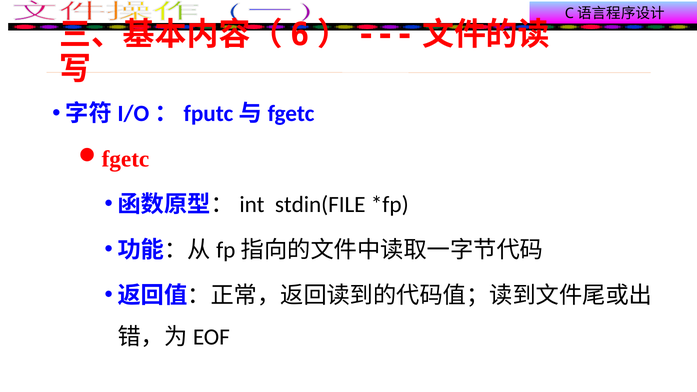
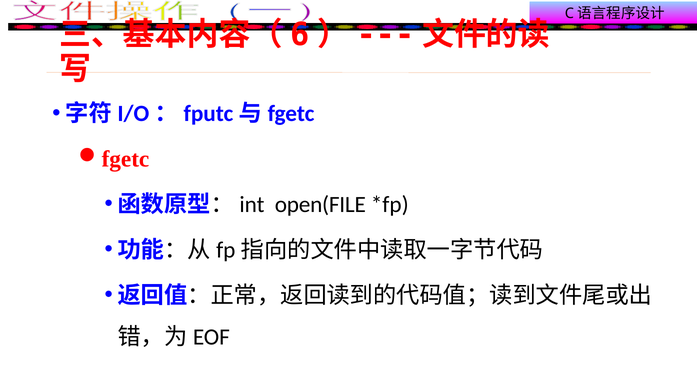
stdin(FILE: stdin(FILE -> open(FILE (320, 205)
